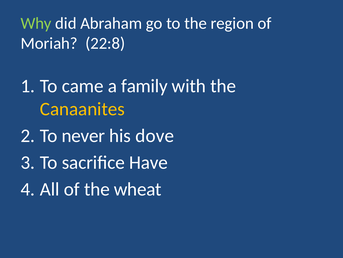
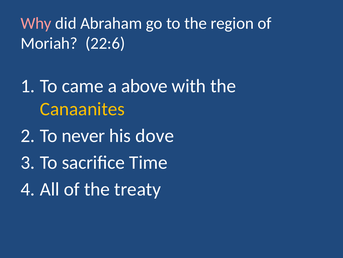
Why colour: light green -> pink (36, 23)
22:8: 22:8 -> 22:6 (105, 43)
family: family -> above (144, 86)
Have: Have -> Time (148, 162)
wheat: wheat -> treaty (138, 189)
